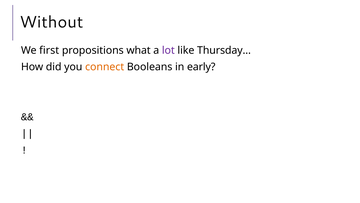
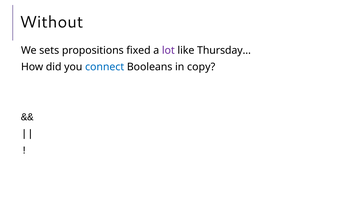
first: first -> sets (49, 50)
what: what -> fixed (139, 50)
connect colour: orange -> blue (105, 67)
early: early -> copy (201, 67)
